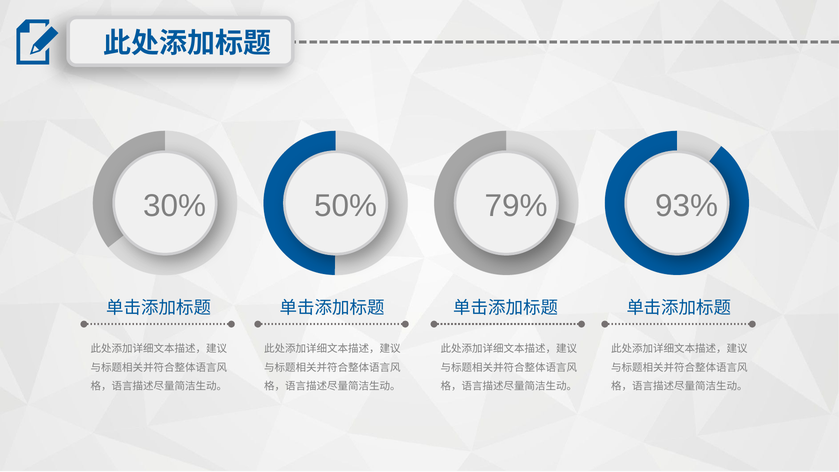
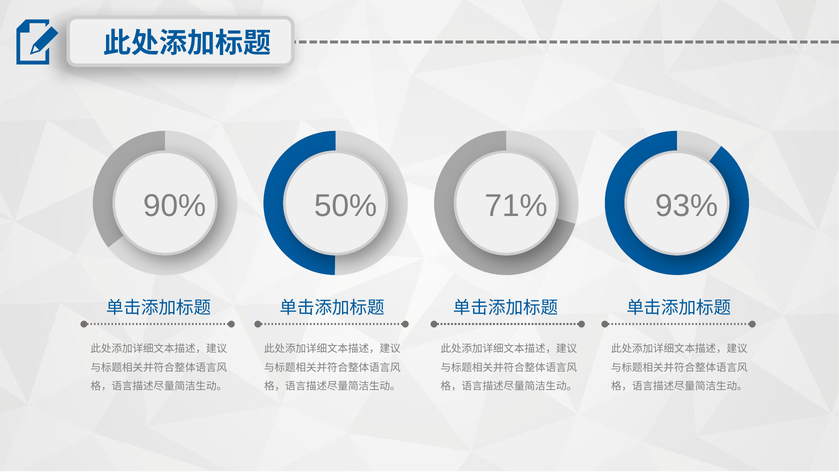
30%: 30% -> 90% (175, 206)
79%: 79% -> 71% (516, 206)
